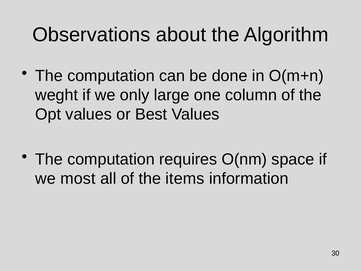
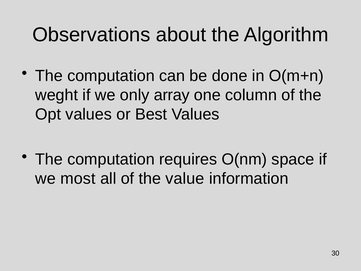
large: large -> array (172, 95)
items: items -> value (185, 178)
